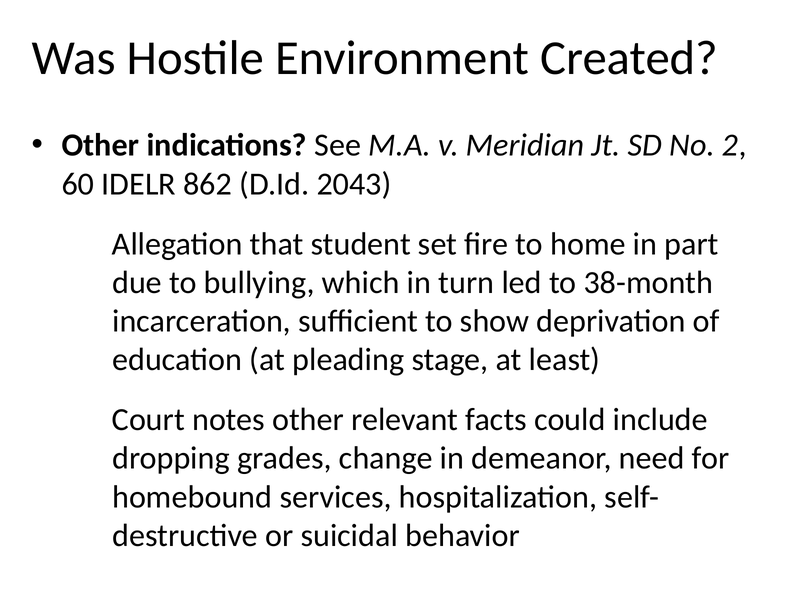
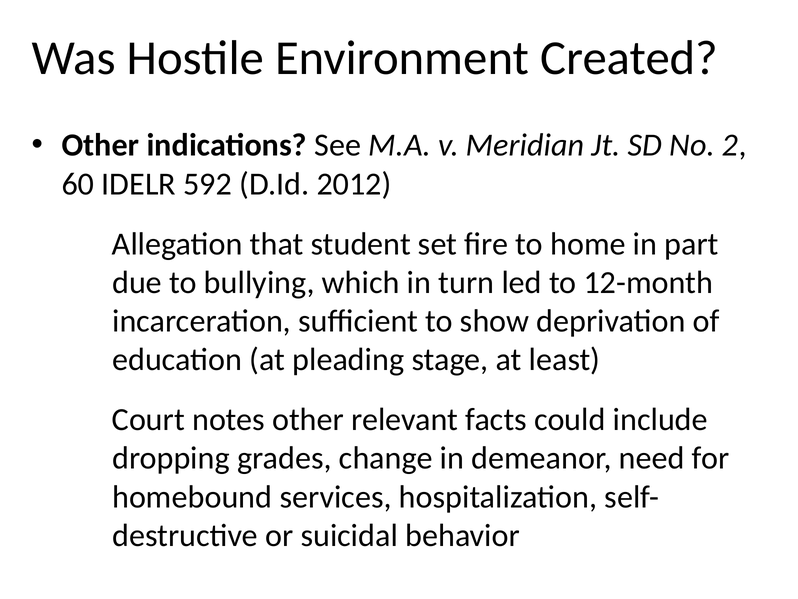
862: 862 -> 592 (208, 184)
2043: 2043 -> 2012 (354, 184)
38-month: 38-month -> 12-month (648, 282)
